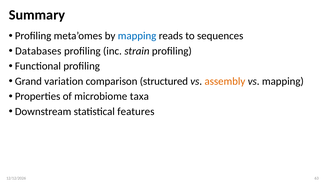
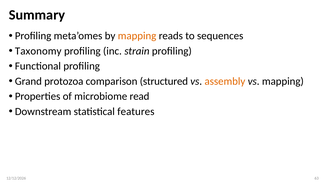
mapping colour: blue -> orange (137, 36)
Databases: Databases -> Taxonomy (38, 51)
variation: variation -> protozoa (64, 81)
taxa: taxa -> read (139, 96)
